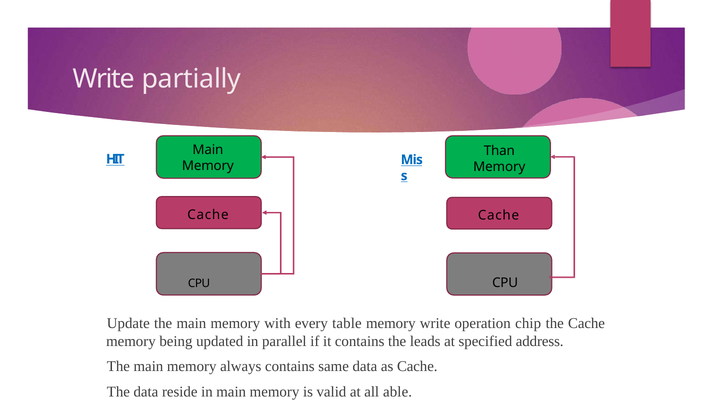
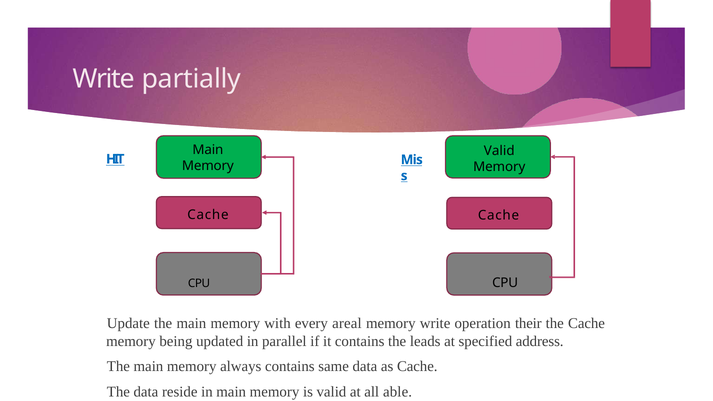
Than: Than -> Valid (499, 151)
table: table -> areal (347, 323)
chip: chip -> their (528, 323)
